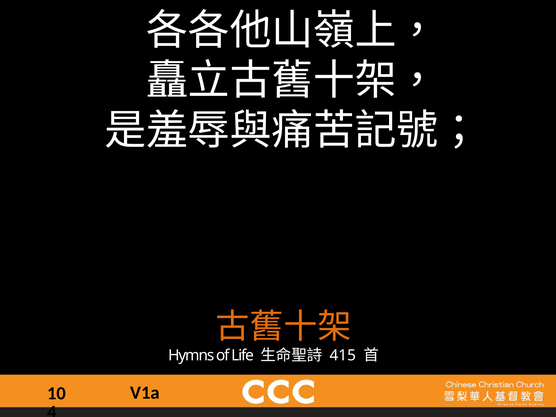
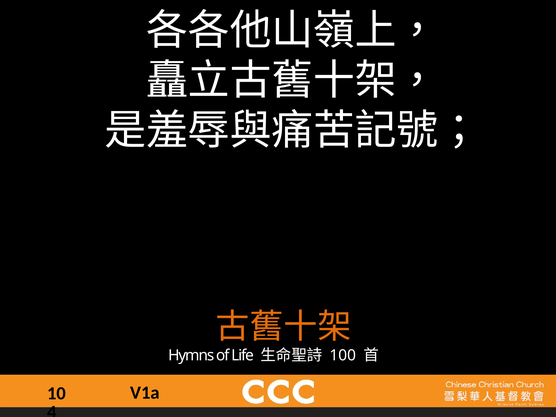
415: 415 -> 100 (343, 355)
